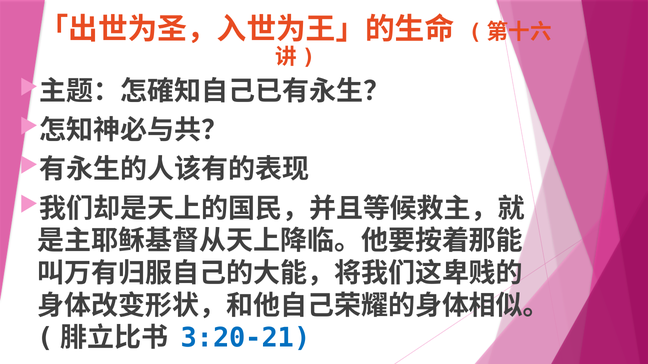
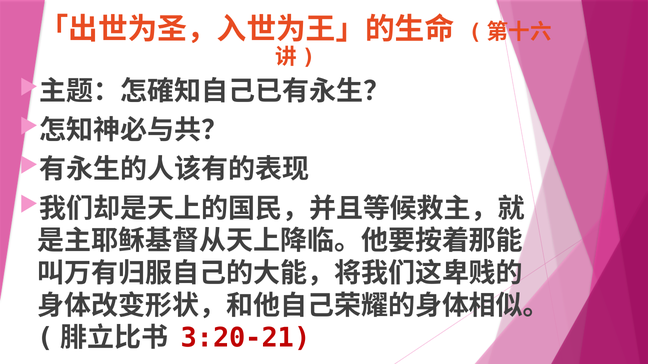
3:20-21 colour: blue -> red (245, 338)
